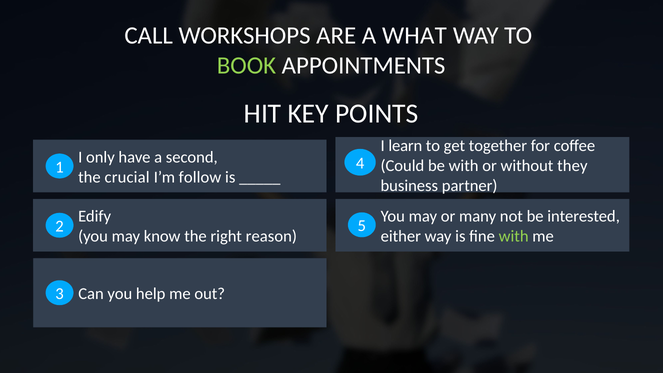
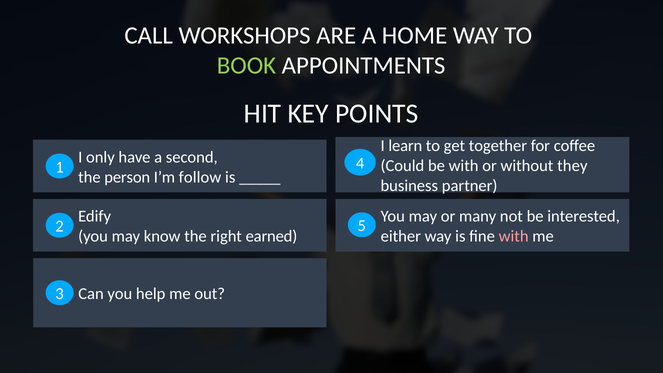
WHAT: WHAT -> HOME (415, 36)
crucial: crucial -> person (127, 177)
reason: reason -> earned (271, 236)
with colour: light green -> pink (514, 236)
